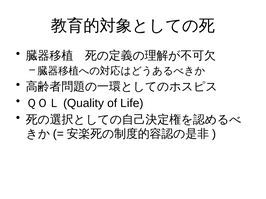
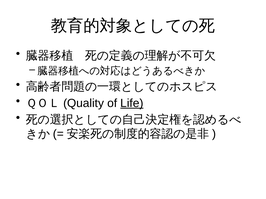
Life underline: none -> present (132, 103)
